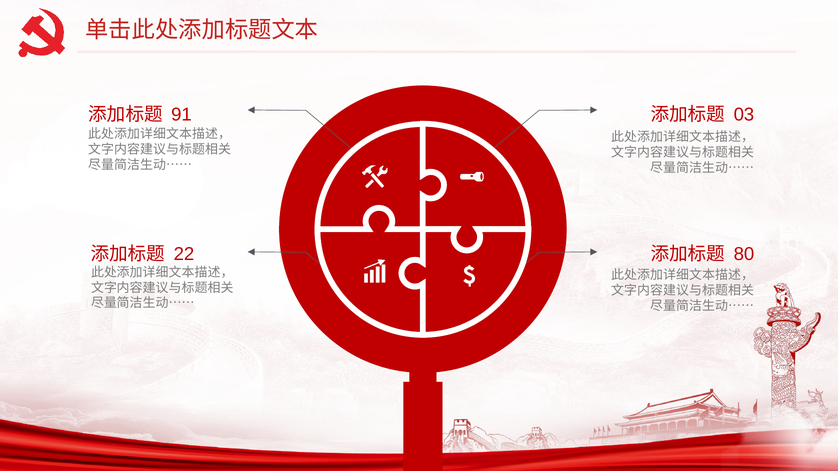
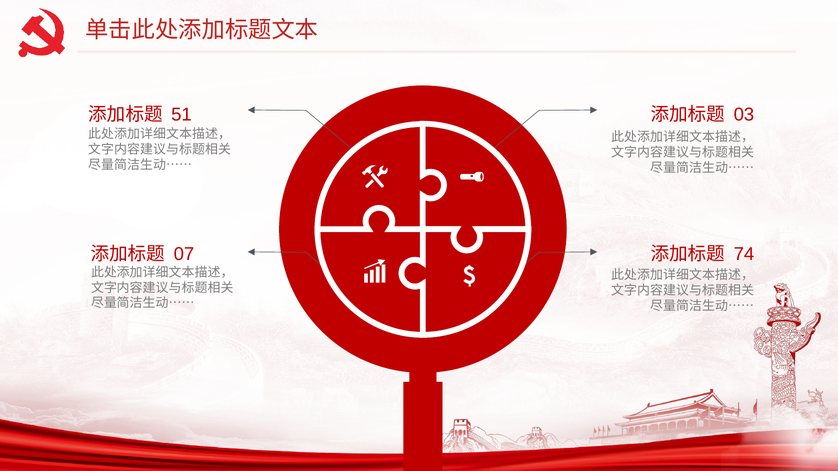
91: 91 -> 51 (182, 115)
22: 22 -> 07 (184, 254)
80: 80 -> 74 (744, 254)
